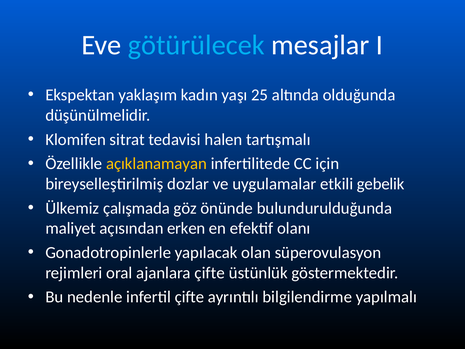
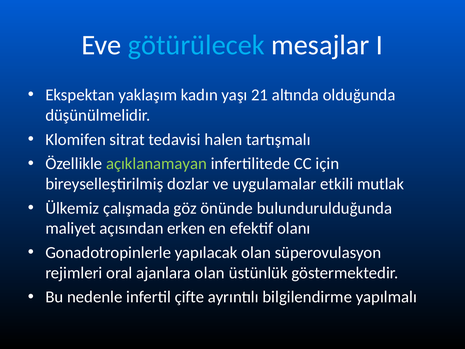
25: 25 -> 21 (260, 95)
açıklanamayan colour: yellow -> light green (157, 164)
gebelik: gebelik -> mutlak (381, 184)
ajanlara çifte: çifte -> olan (210, 273)
